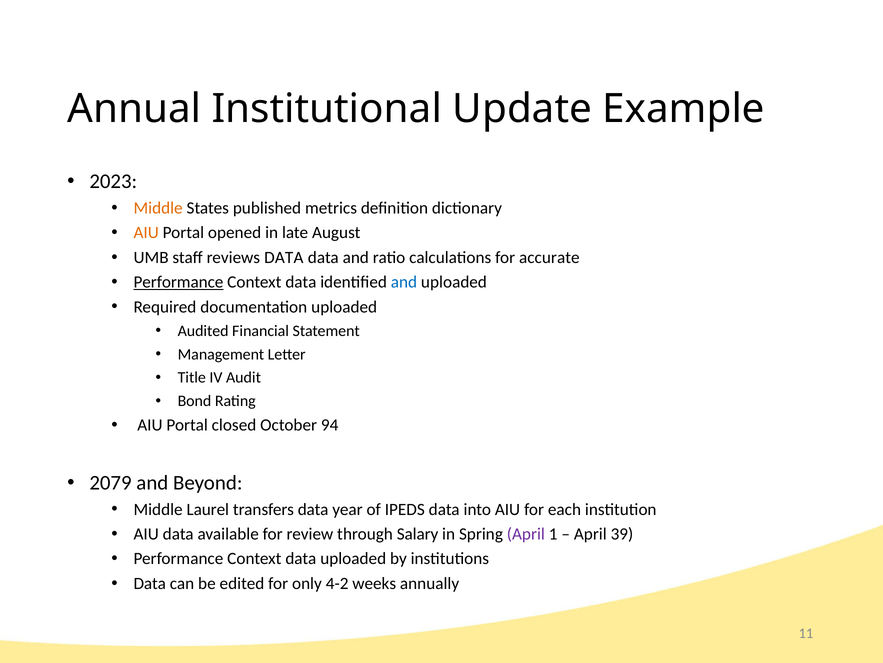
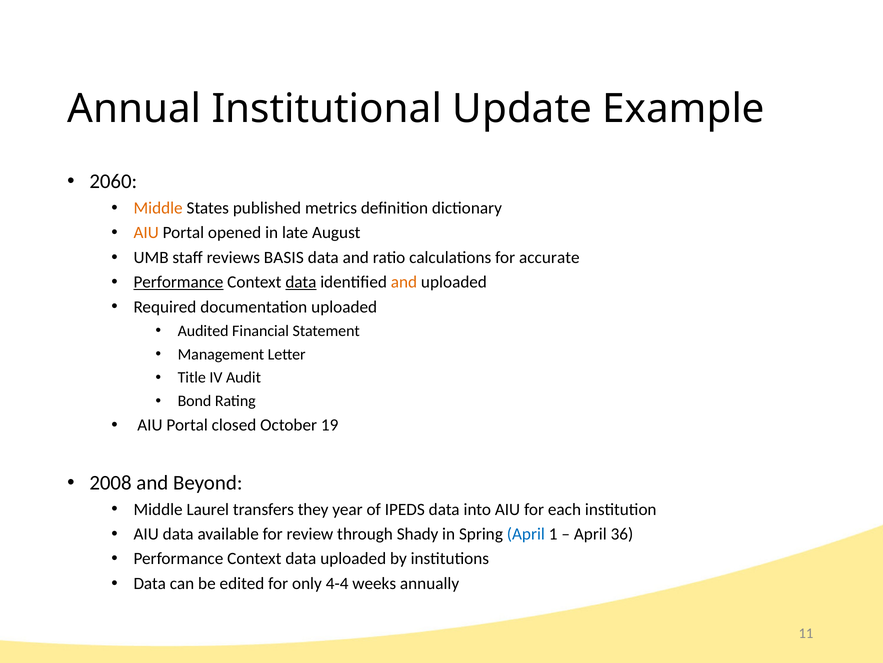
2023: 2023 -> 2060 (113, 181)
reviews DATA: DATA -> BASIS (284, 257)
data underline: none -> present (301, 282)
and colour: blue -> orange (404, 282)
94: 94 -> 19 (330, 425)
2079: 2079 -> 2008 (110, 482)
transfers data: data -> they (313, 509)
Salary: Salary -> Shady (418, 533)
April colour: purple -> blue (526, 533)
39: 39 -> 36 (622, 533)
4-2: 4-2 -> 4-4 (337, 583)
